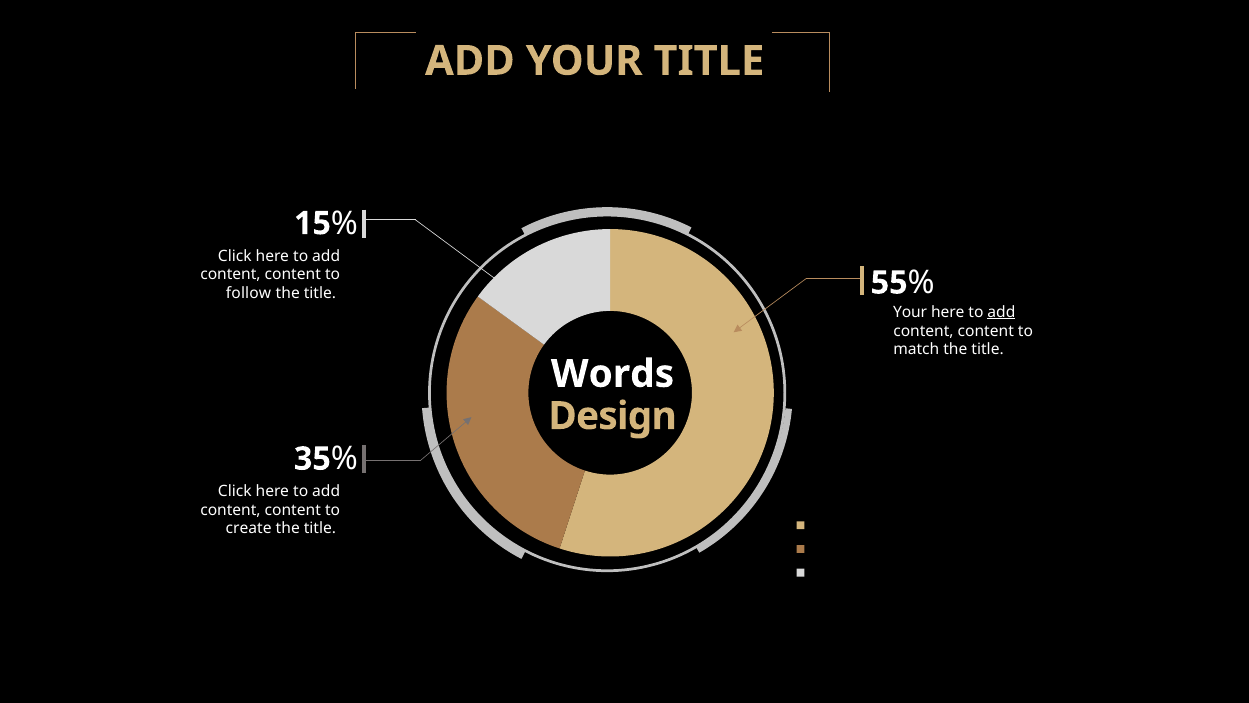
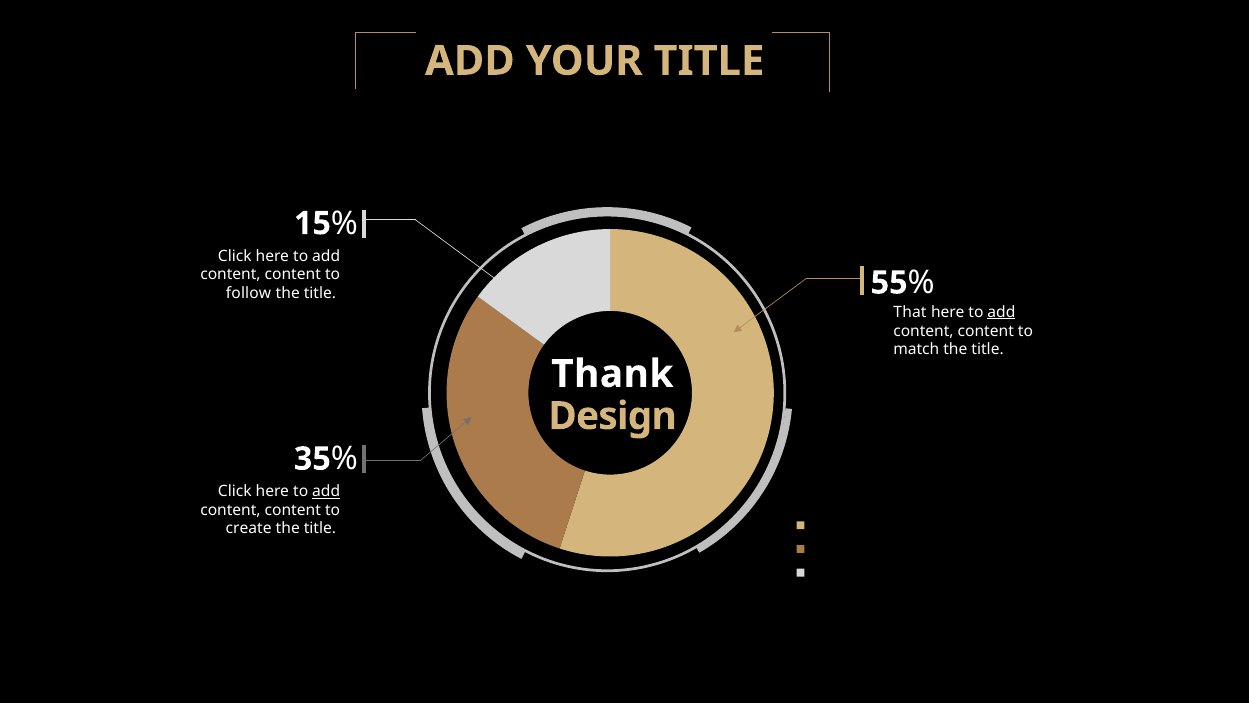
Your: Your -> That (910, 312)
Words: Words -> Thank (612, 374)
add underline: none -> present (326, 491)
